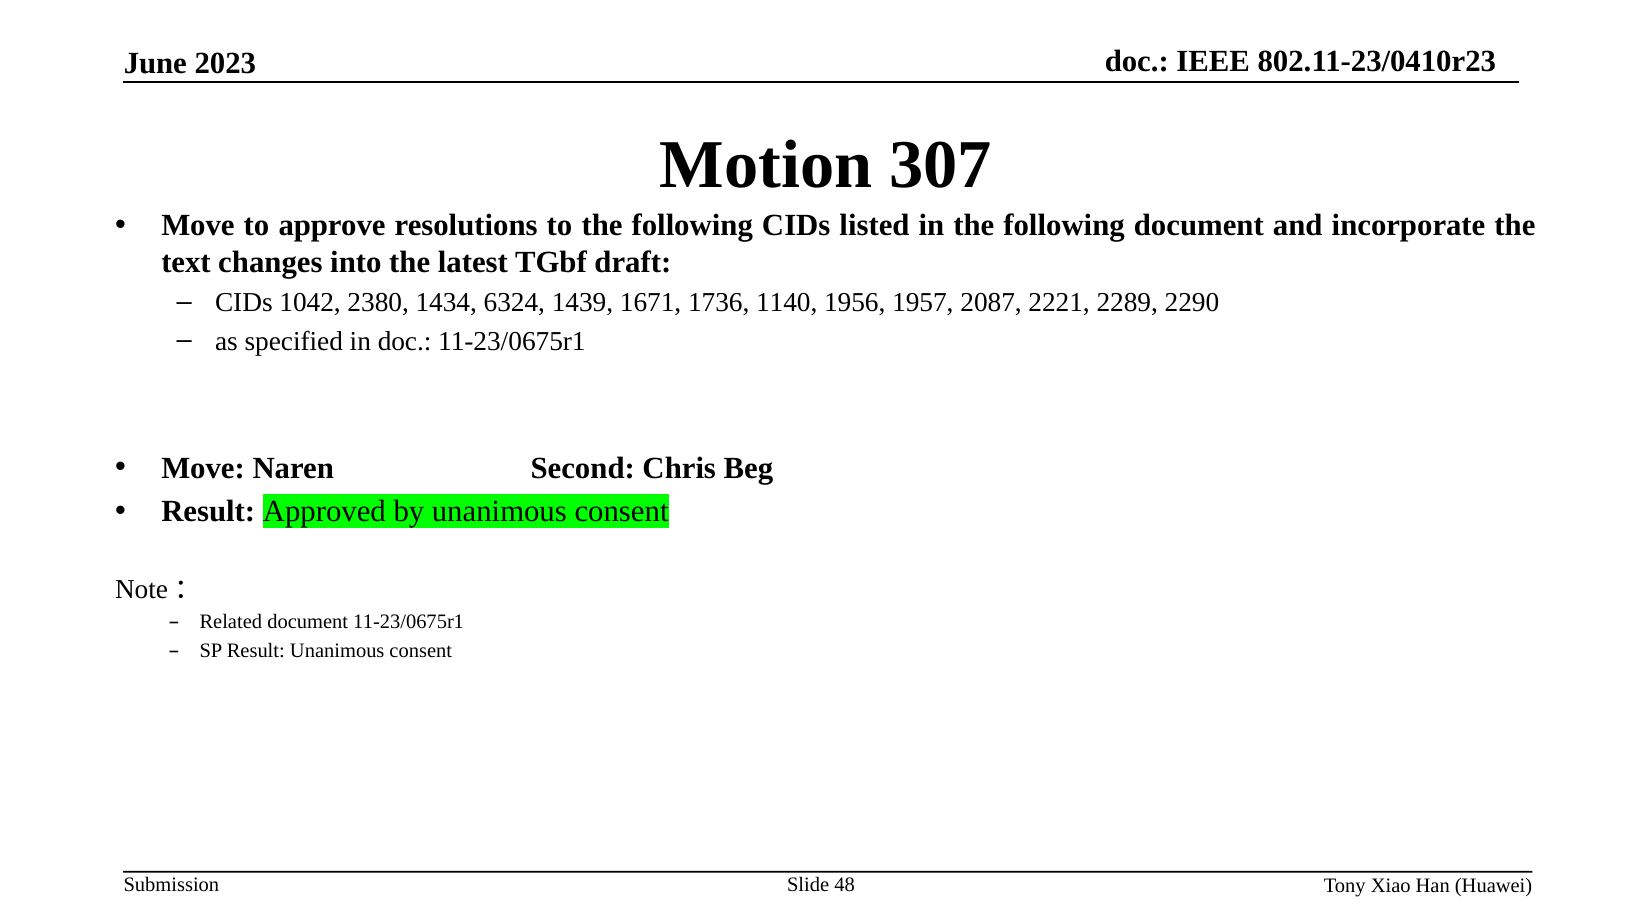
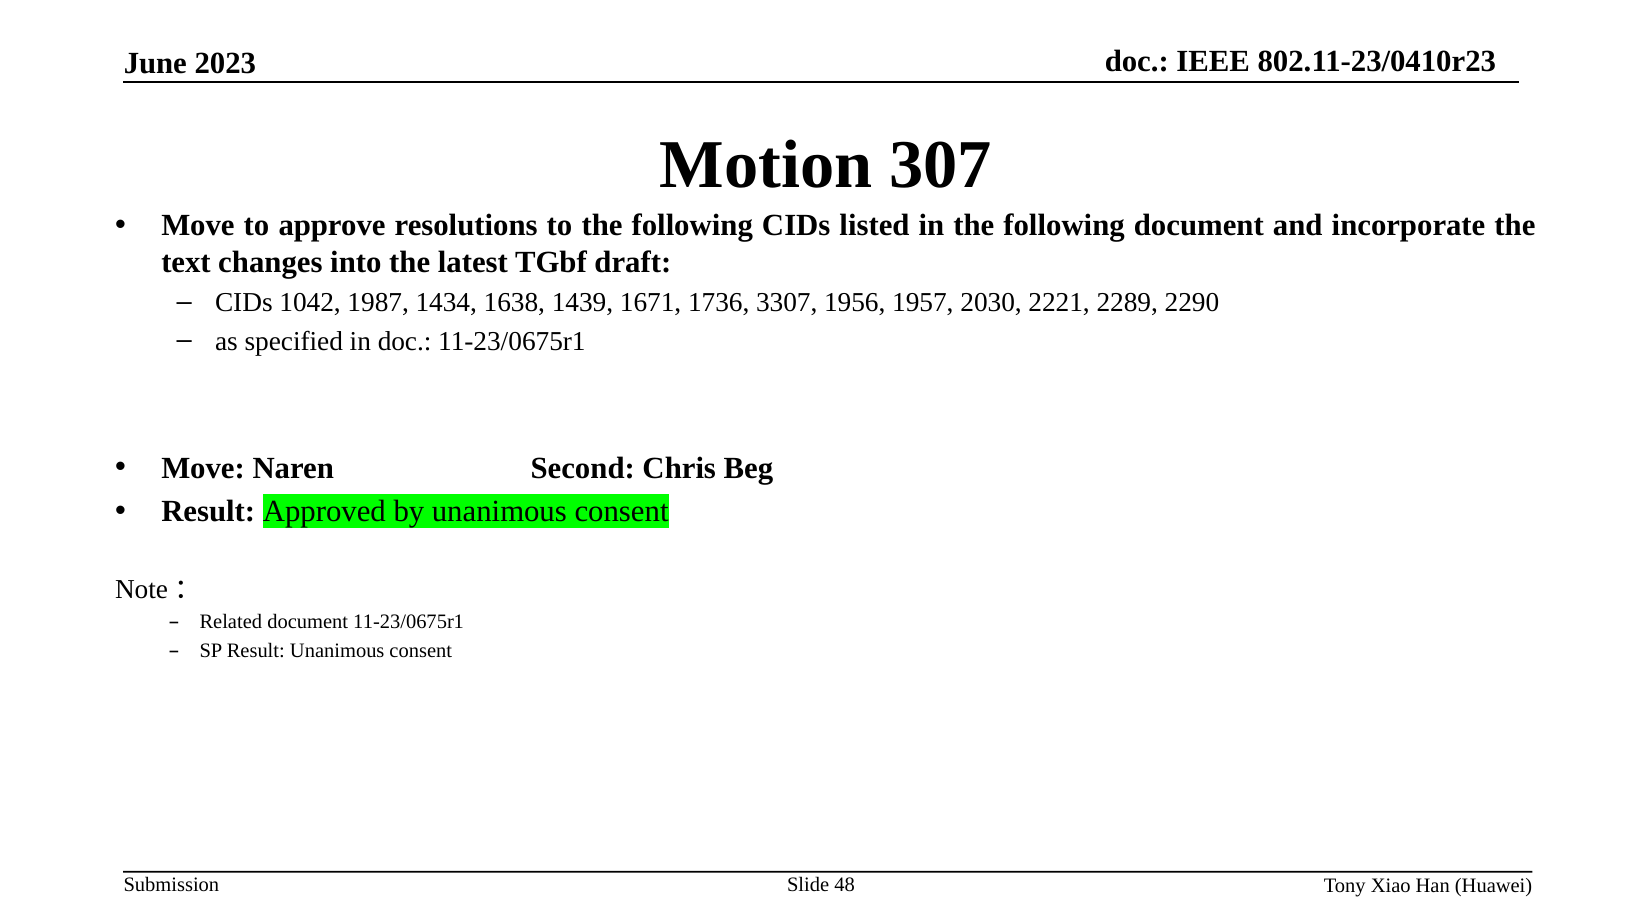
2380: 2380 -> 1987 (378, 303)
6324: 6324 -> 1638 (514, 303)
1140: 1140 -> 3307 (787, 303)
2087: 2087 -> 2030 (991, 303)
